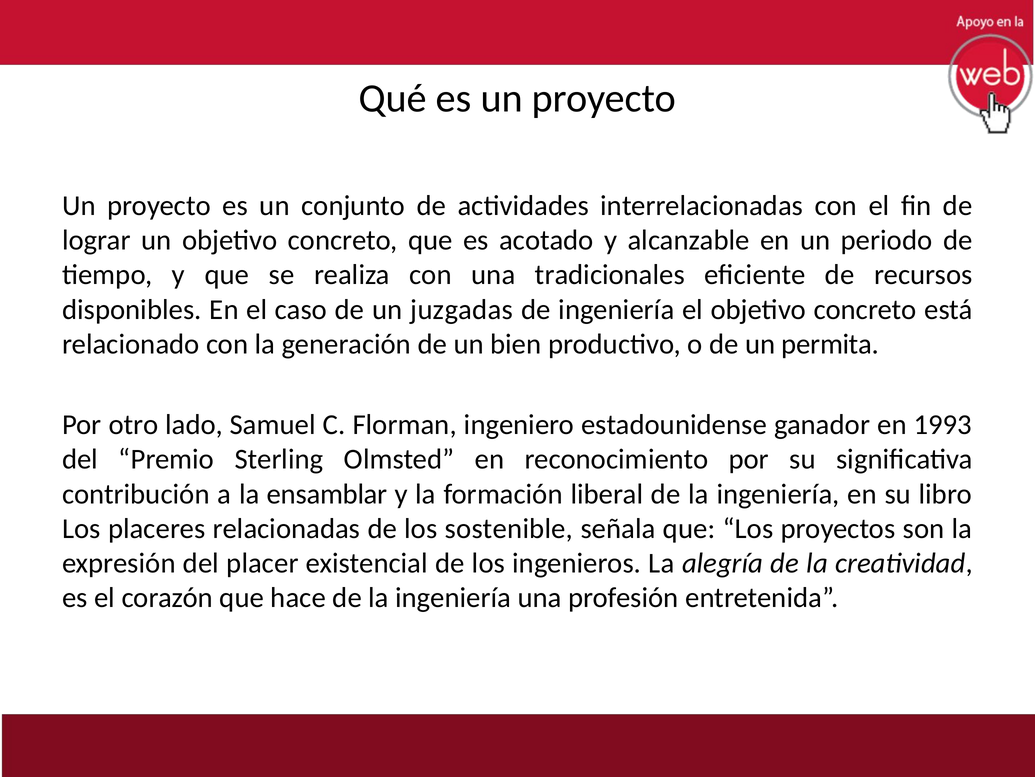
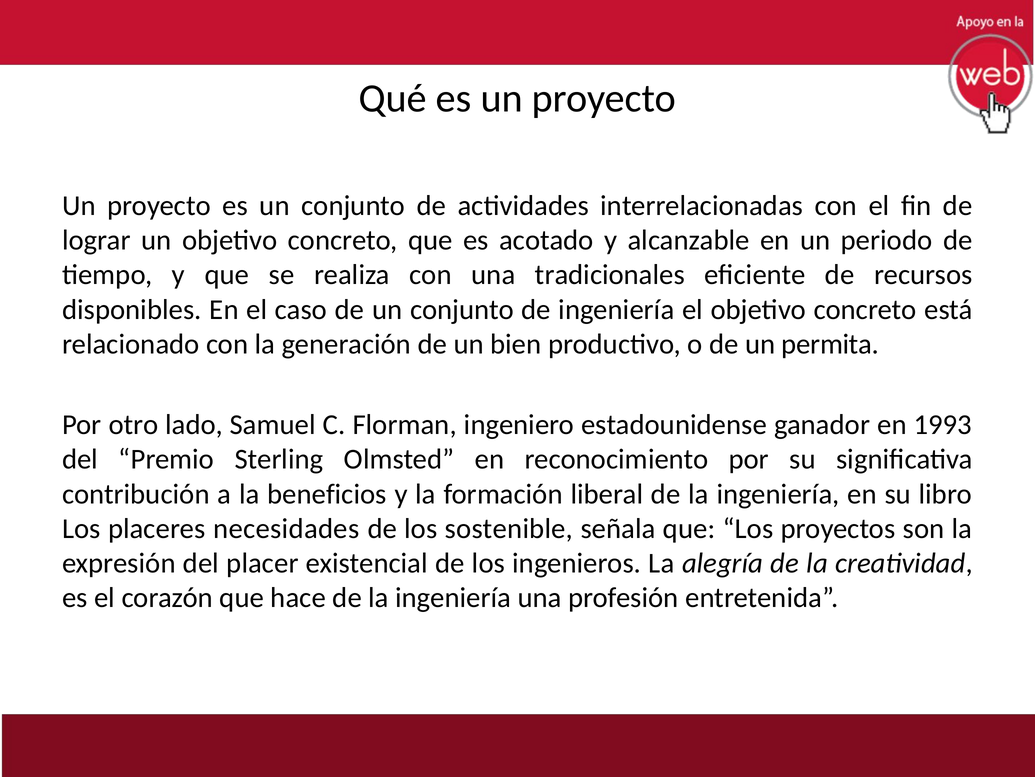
de un juzgadas: juzgadas -> conjunto (462, 309)
ensamblar: ensamblar -> beneficios (327, 494)
relacionadas: relacionadas -> necesidades (286, 528)
